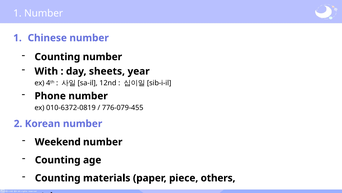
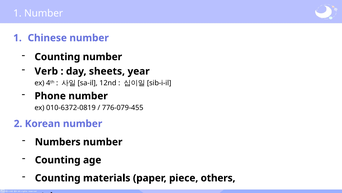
With: With -> Verb (46, 71)
Weekend: Weekend -> Numbers (58, 142)
